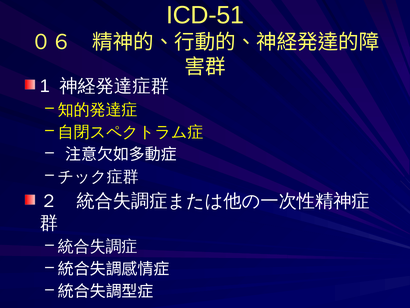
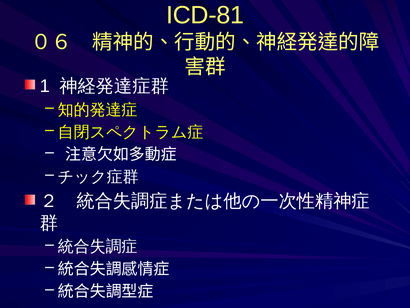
ICD-51: ICD-51 -> ICD-81 (205, 15)
